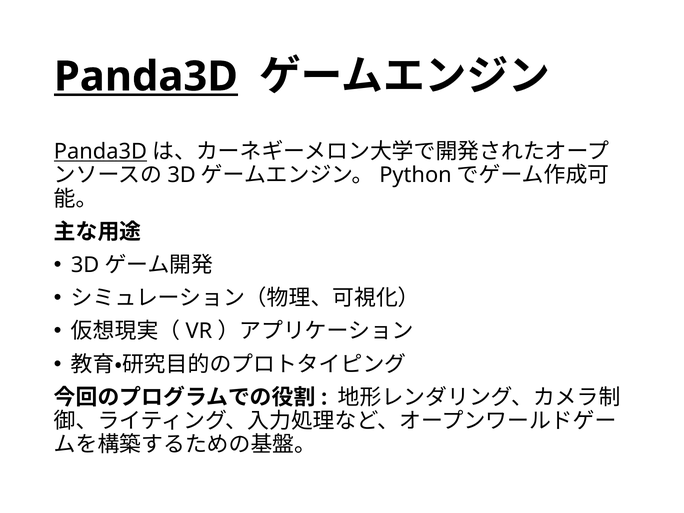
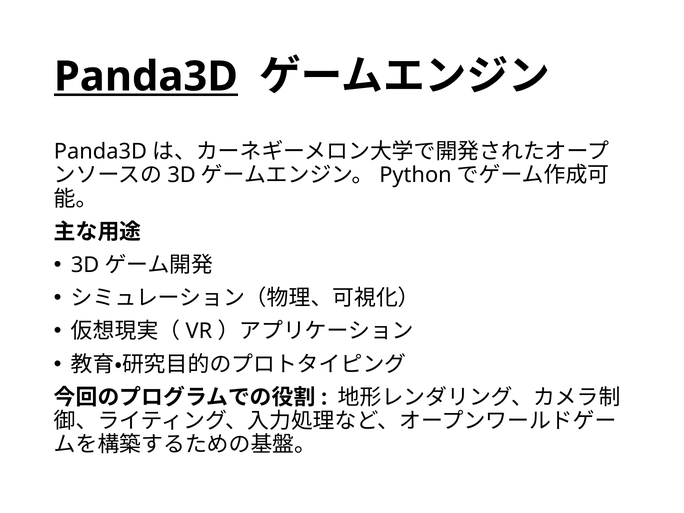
Panda3D underline: present -> none (100, 152)
